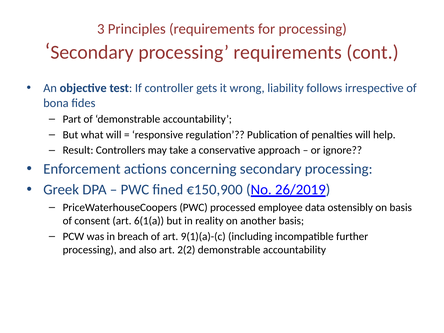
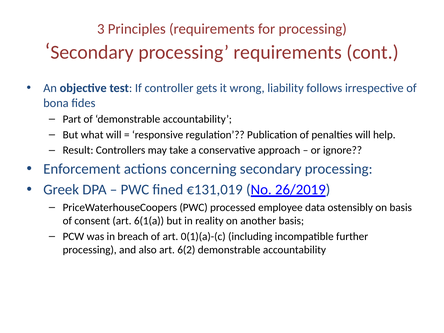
€150,900: €150,900 -> €131,019 (215, 190)
9(1)(a)-(c: 9(1)(a)-(c -> 0(1)(a)-(c (203, 236)
2(2: 2(2 -> 6(2 (186, 250)
